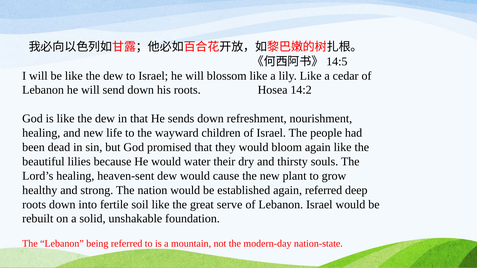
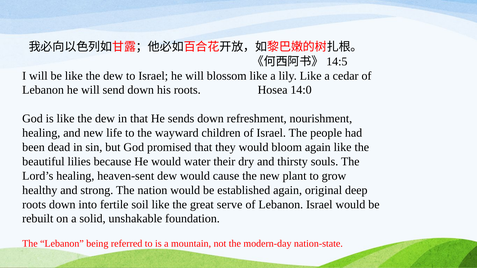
14:2: 14:2 -> 14:0 (301, 90)
again referred: referred -> original (324, 190)
